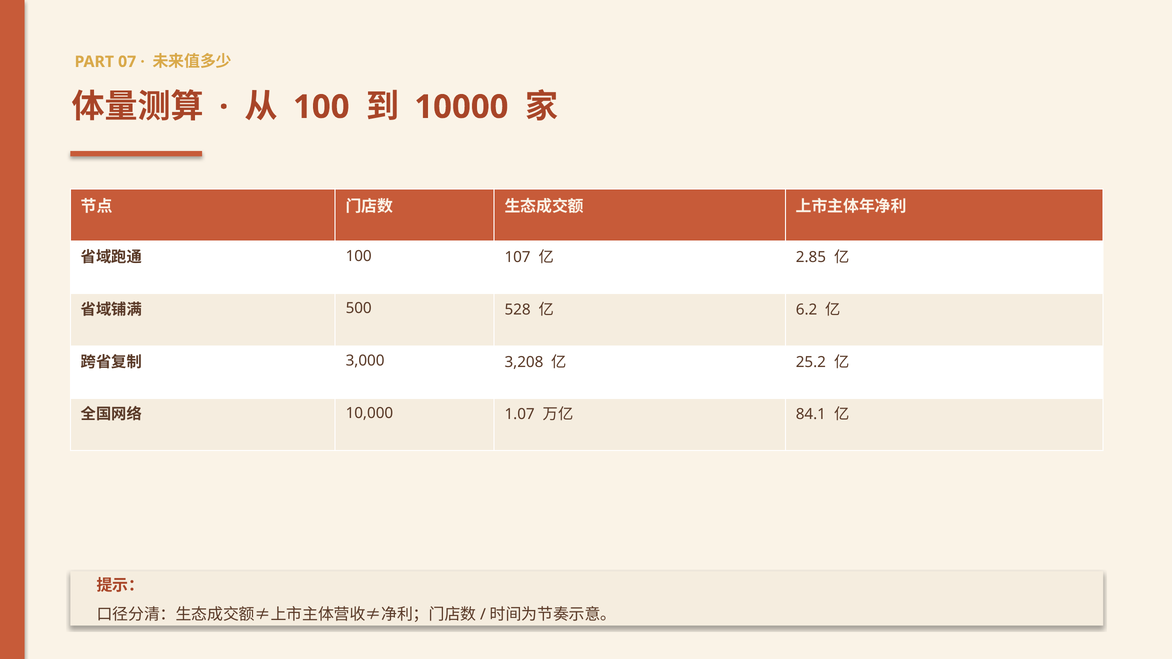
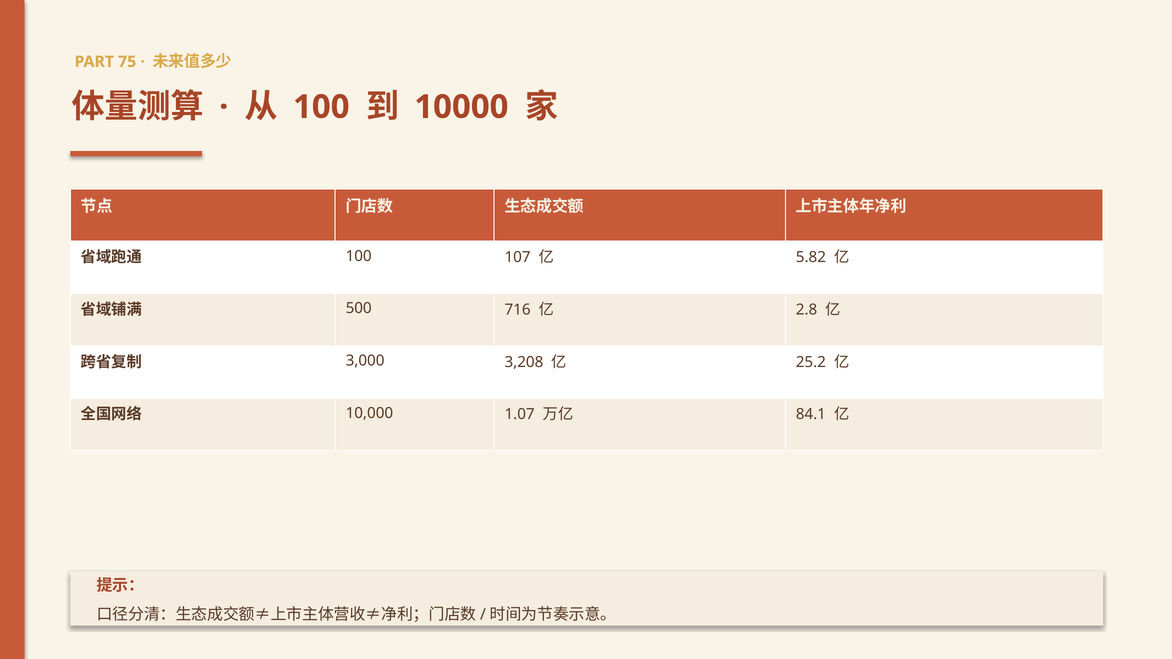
07: 07 -> 75 (127, 62)
2.85: 2.85 -> 5.82 (811, 258)
528: 528 -> 716 (518, 310)
6.2: 6.2 -> 2.8 (807, 310)
